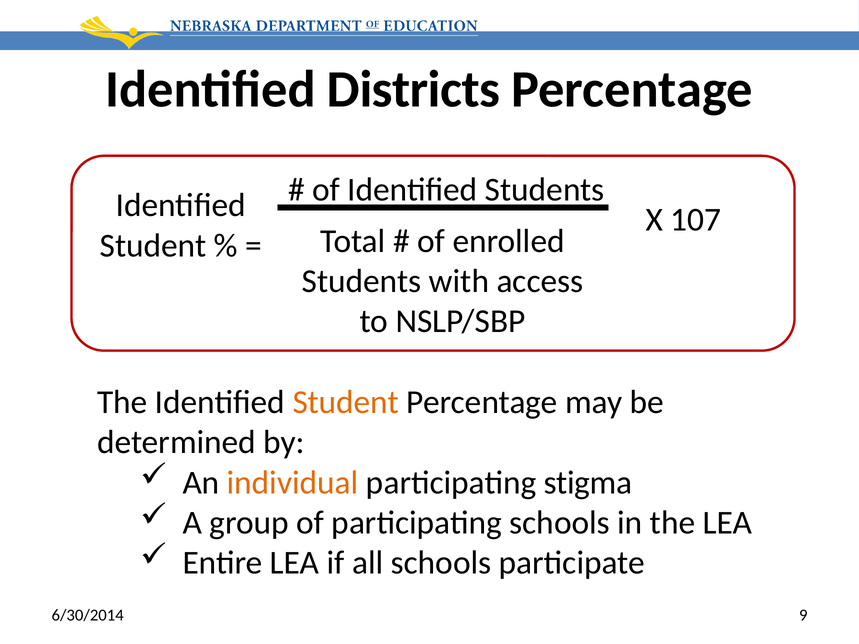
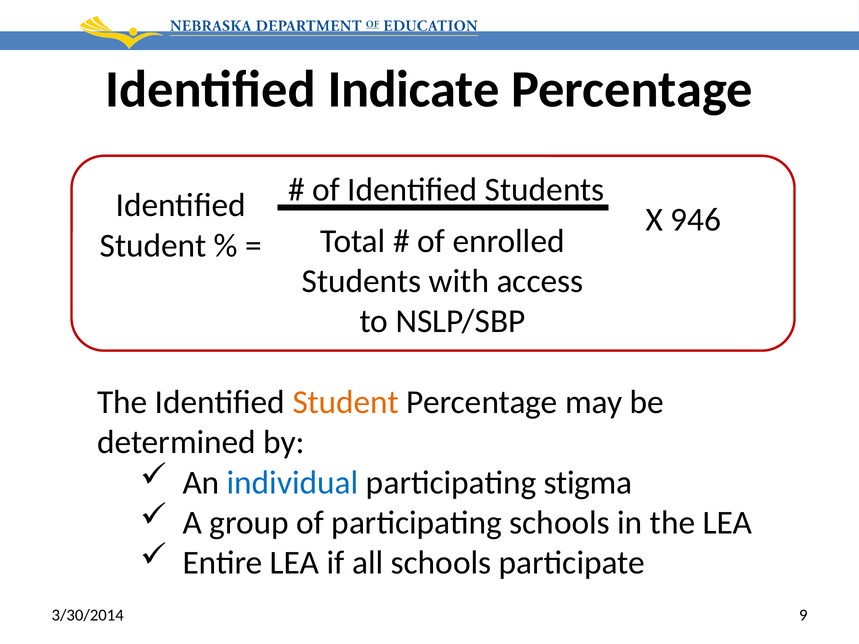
Districts: Districts -> Indicate (414, 90)
107: 107 -> 946 (696, 220)
individual colour: orange -> blue (293, 483)
6/30/2014: 6/30/2014 -> 3/30/2014 (88, 615)
